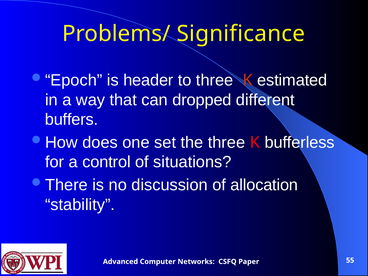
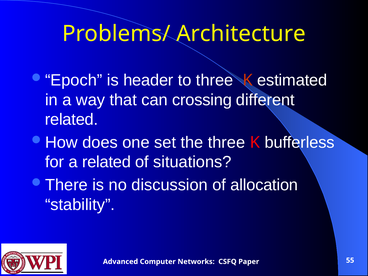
Significance: Significance -> Architecture (241, 34)
dropped: dropped -> crossing (202, 100)
buffers: buffers -> related (72, 120)
a control: control -> related (107, 162)
